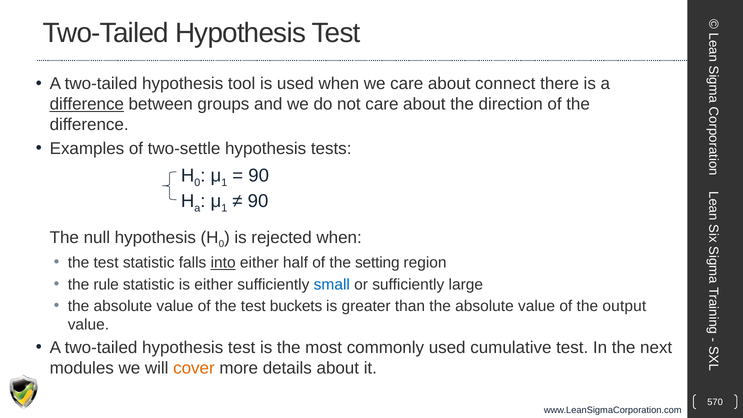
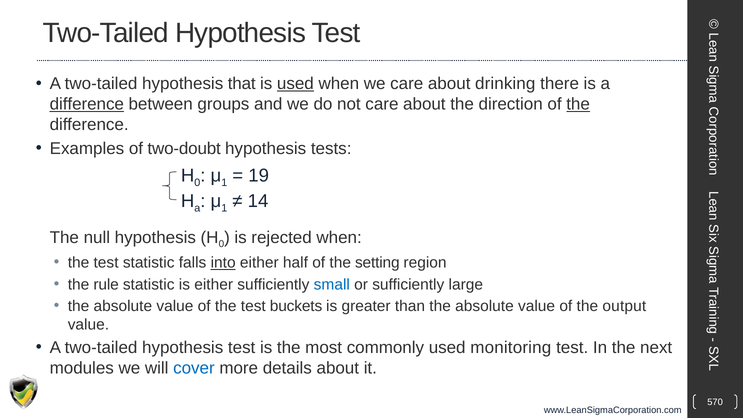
tool: tool -> that (242, 84)
used underline: none -> present (295, 84)
connect: connect -> drinking (505, 84)
the underline: none -> present (578, 104)
two-settle: two-settle -> two-doubt (184, 149)
90: 90 -> 19 (259, 176)
90: 90 -> 14 (258, 201)
cumulative: cumulative -> monitoring (511, 348)
cover colour: orange -> blue (194, 368)
